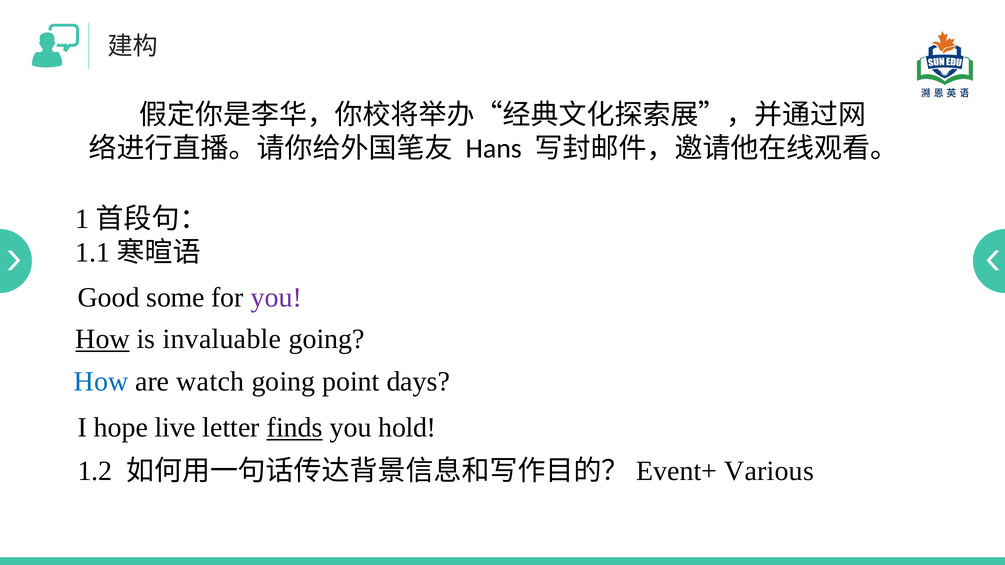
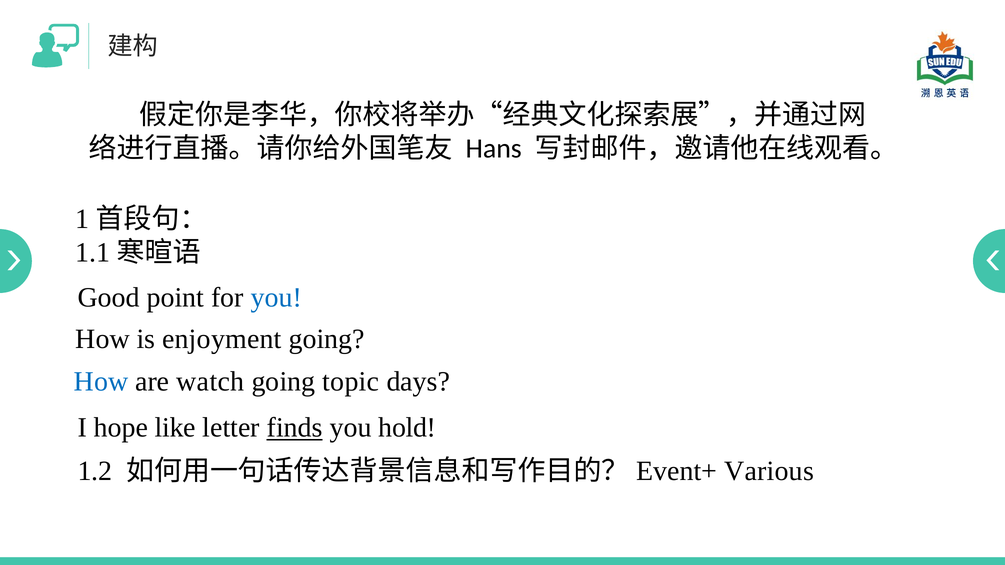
some: some -> point (175, 298)
you colour: purple -> blue (276, 298)
How underline: present -> none (103, 339)
invaluable: invaluable -> enjoyment (222, 339)
point: point -> topic (351, 382)
live: live -> like (175, 428)
